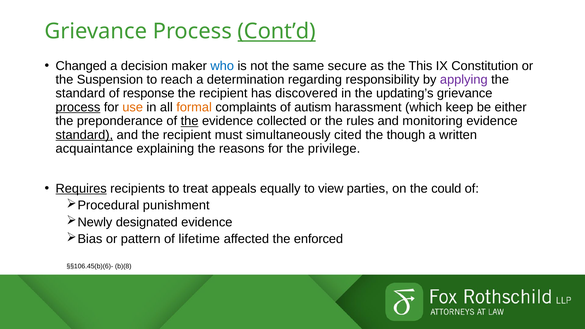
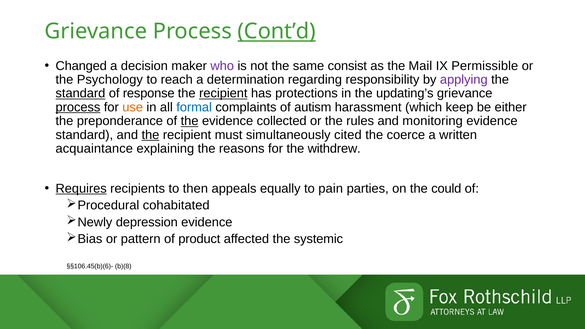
who colour: blue -> purple (222, 66)
secure: secure -> consist (347, 66)
This: This -> Mail (420, 66)
Constitution: Constitution -> Permissible (485, 66)
Suspension: Suspension -> Psychology (110, 80)
standard underline: none -> present (80, 93)
recipient underline: none -> present (223, 93)
discovered: discovered -> protections (306, 93)
formal colour: orange -> blue (194, 107)
standard underline: present -> none (84, 135)
the underline: none -> present (150, 135)
though: though -> coerce (406, 135)
privilege: privilege -> withdrew (334, 149)
treat: treat -> then (195, 189)
view: view -> pain (331, 189)
punishment: punishment -> cohabitated (176, 205)
designated: designated -> depression (147, 222)
lifetime: lifetime -> product (199, 239)
enforced: enforced -> systemic (318, 239)
